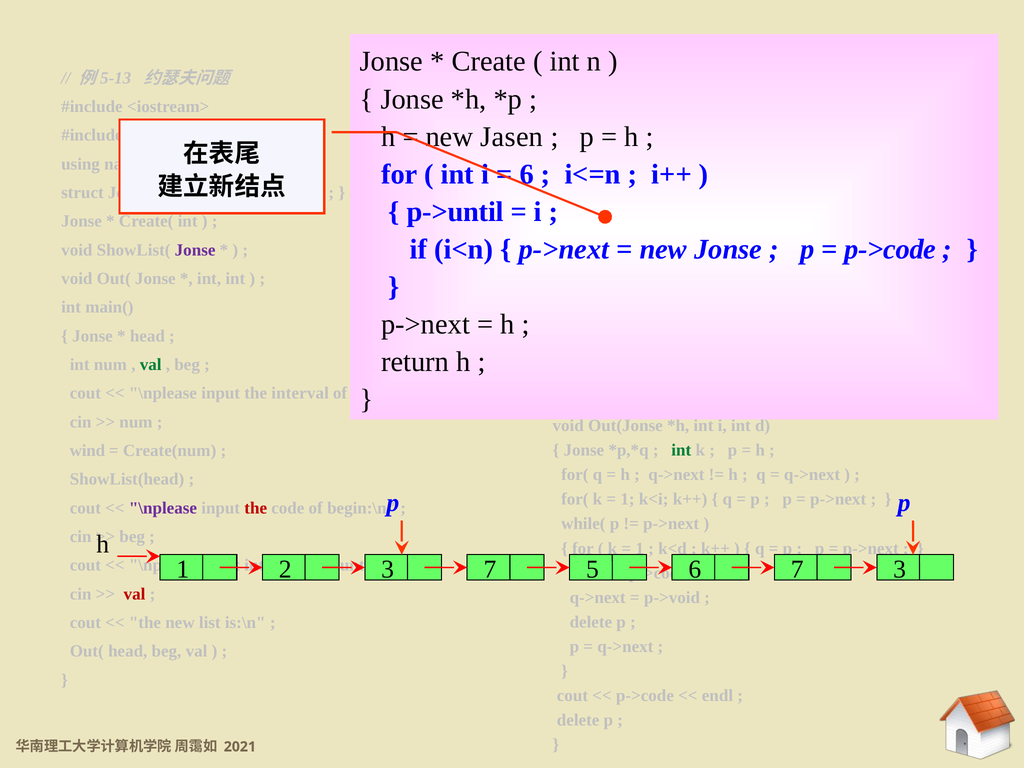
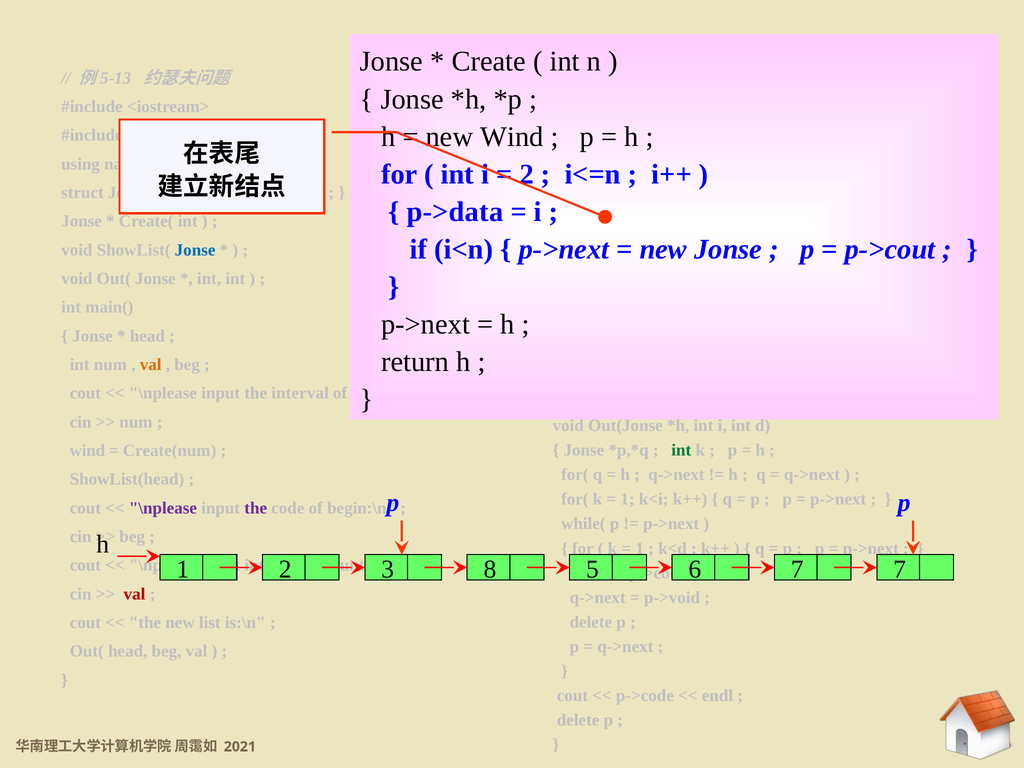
new Jasen: Jasen -> Wind (512, 137)
6: 6 -> 2 (527, 174)
p->until: p->until -> p->data (455, 212)
p->code: p->code -> p->cout (890, 249)
Jonse colour: purple -> blue (195, 250)
val colour: green -> orange (151, 365)
the colour: red -> purple (256, 508)
7: 7 -> 8 (490, 569)
7 3: 3 -> 7 (900, 569)
